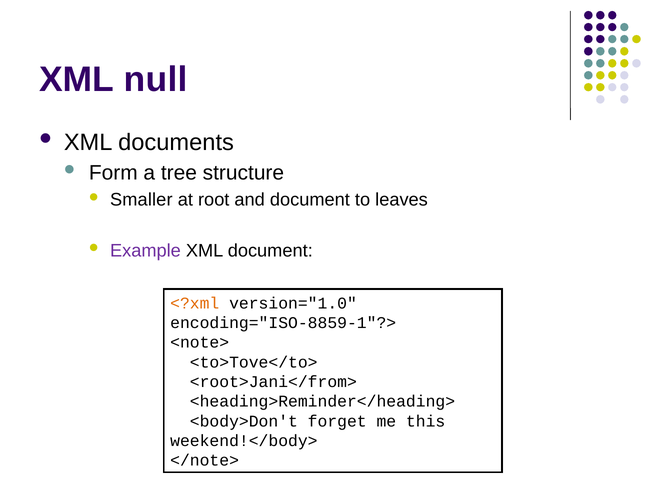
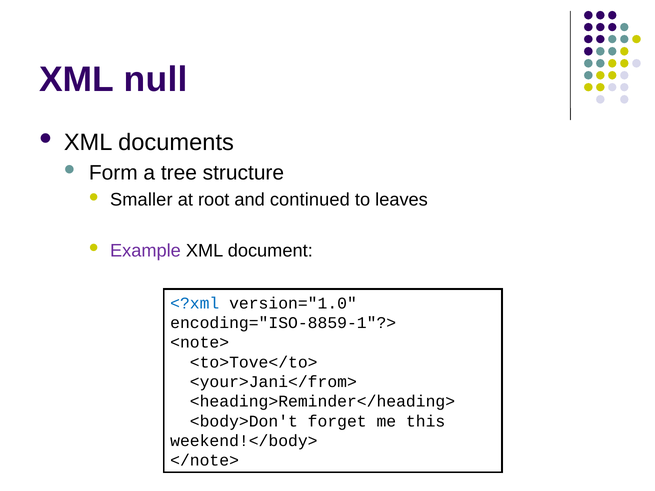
and document: document -> continued (310, 200)
<?xml colour: orange -> blue (195, 303)
<root>Jani</from>: <root>Jani</from> -> <your>Jani</from> (273, 382)
